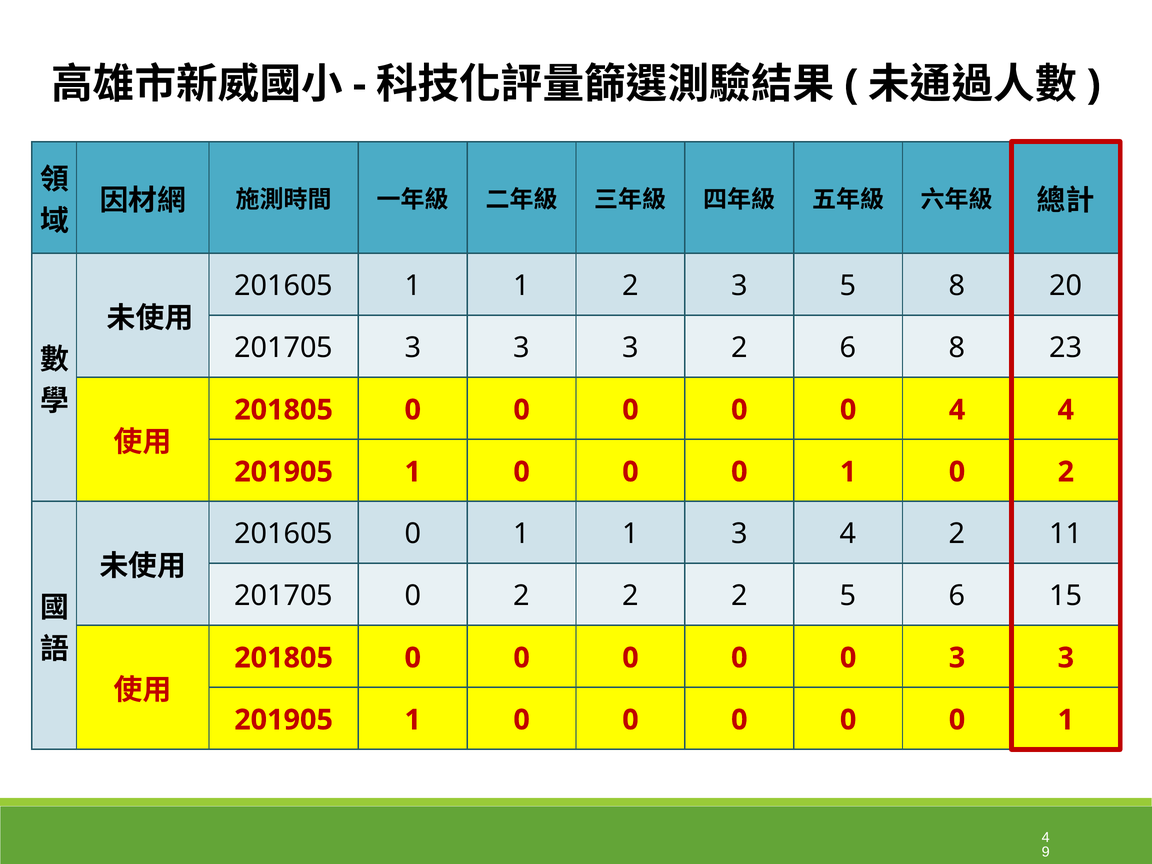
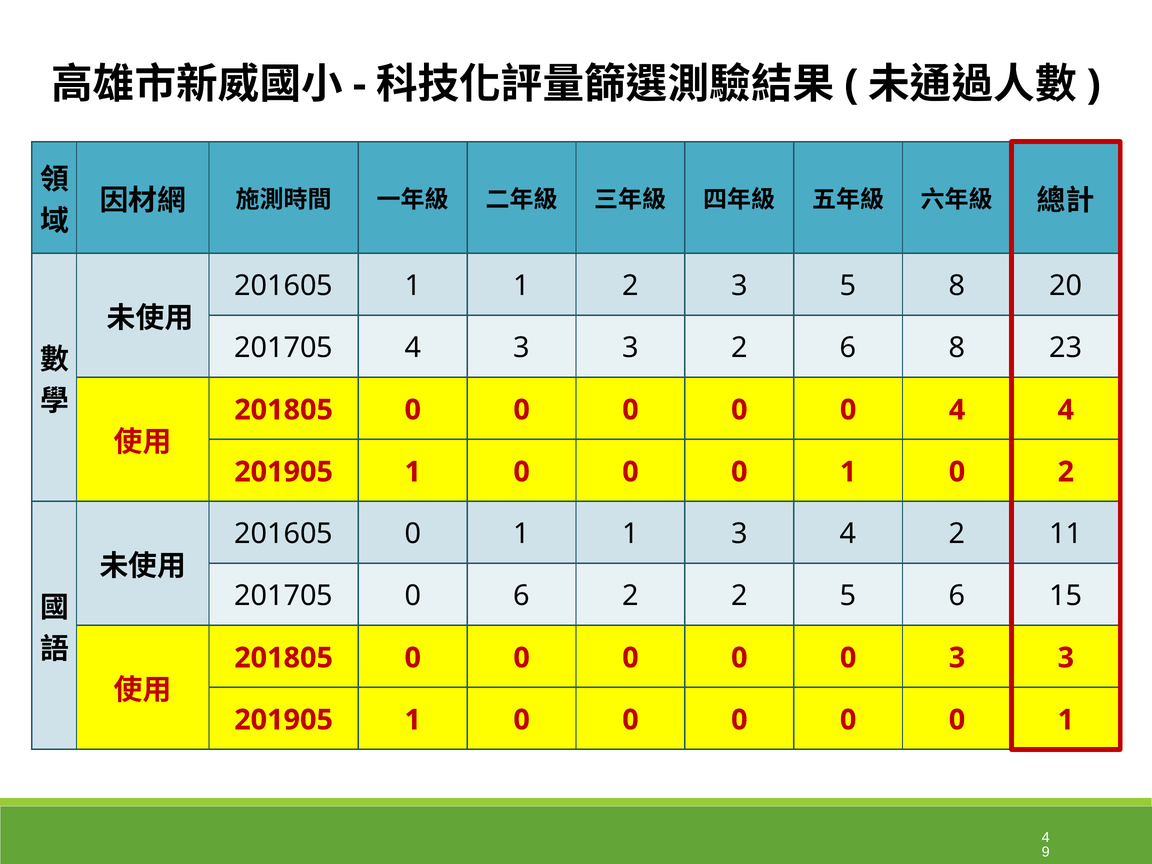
201705 3: 3 -> 4 (413, 348)
201705 0 2: 2 -> 6 (522, 596)
